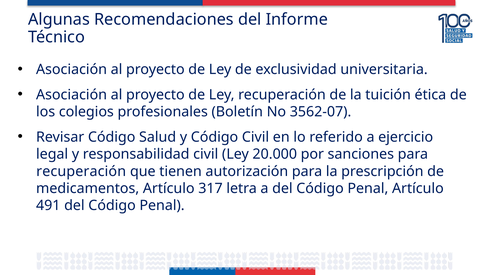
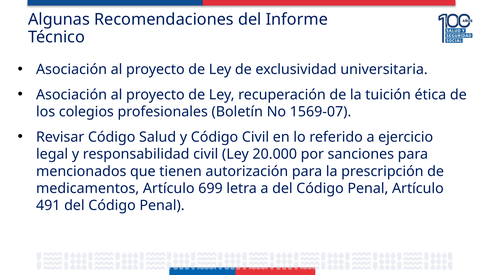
3562-07: 3562-07 -> 1569-07 (321, 112)
recuperación: recuperación -> mencionados (81, 171)
317: 317 -> 699 (211, 188)
